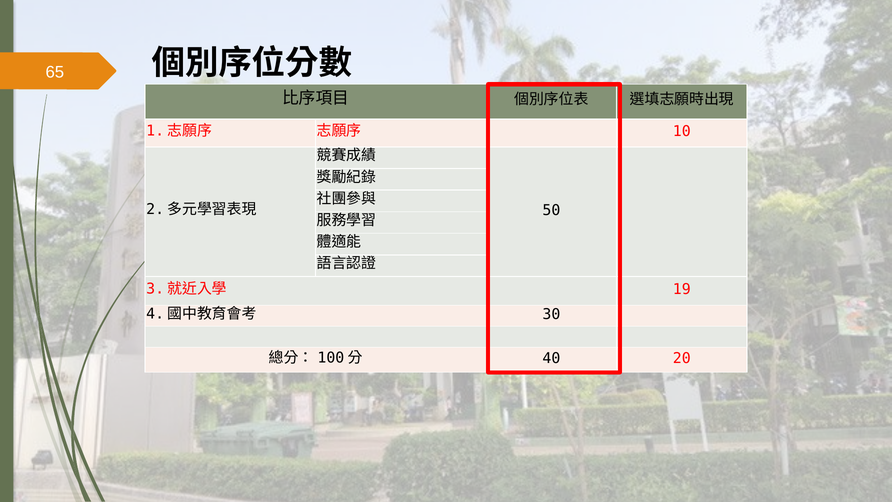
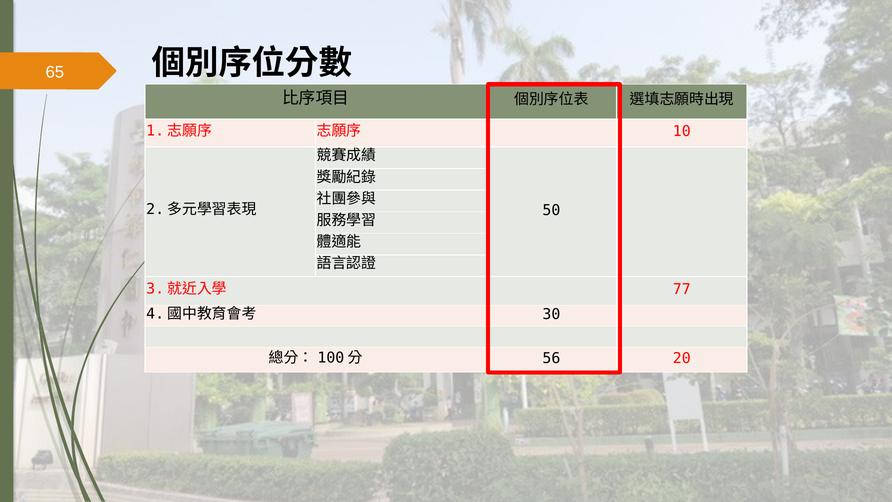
19: 19 -> 77 (682, 289)
40: 40 -> 56 (551, 358)
